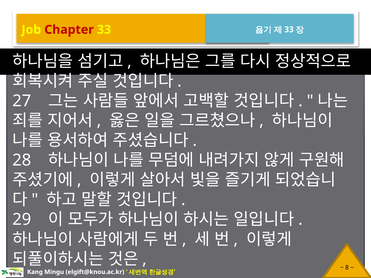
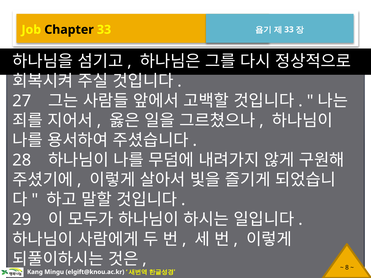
Chapter colour: red -> black (69, 30)
